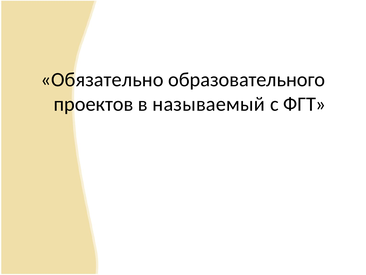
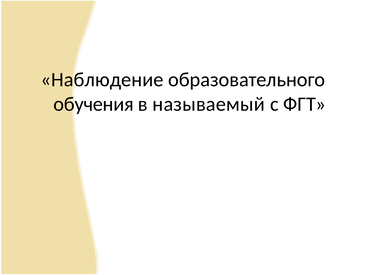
Обязательно: Обязательно -> Наблюдение (102, 80)
проектов: проектов -> обучения (94, 104)
